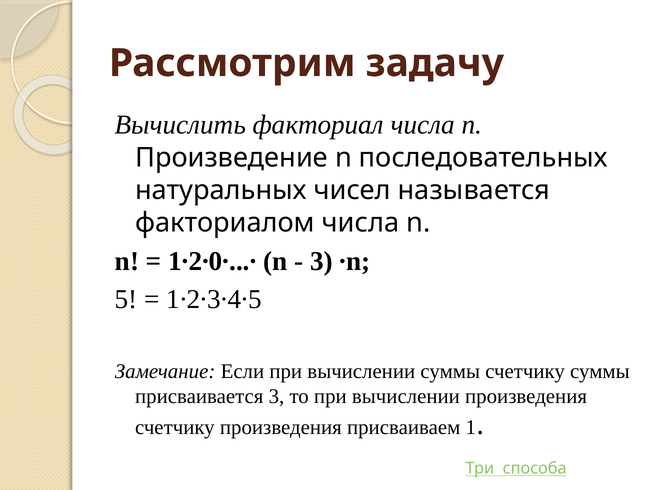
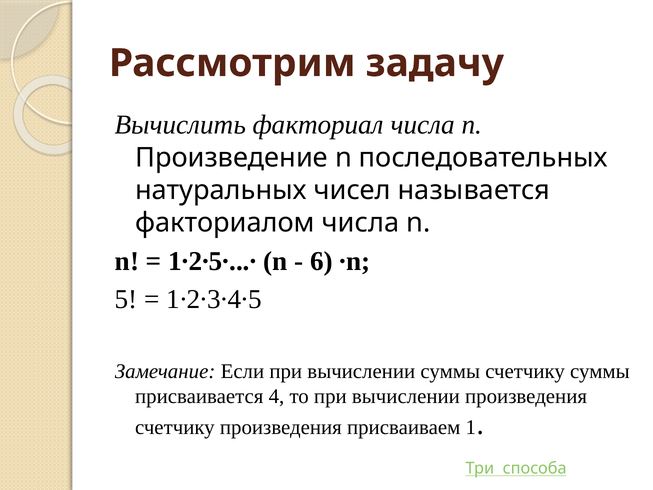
1∙2∙0∙...∙: 1∙2∙0∙...∙ -> 1∙2∙5∙...∙ (212, 261)
3: 3 -> 6 (321, 261)
присваивается 3: 3 -> 4 (277, 396)
